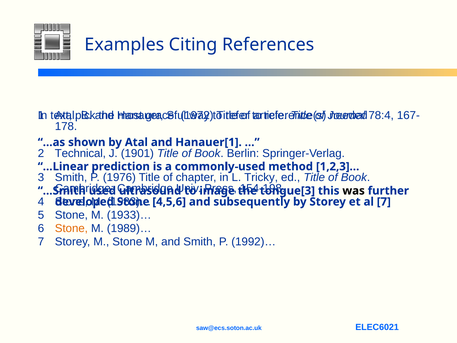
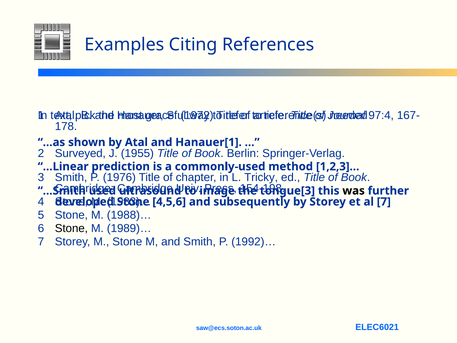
78:4: 78:4 -> 97:4 (381, 115)
Technical: Technical -> Surveyed (80, 153)
1901: 1901 -> 1955 (137, 153)
1933)…: 1933)… -> 1988)… (129, 215)
Stone colour: orange -> black (71, 228)
